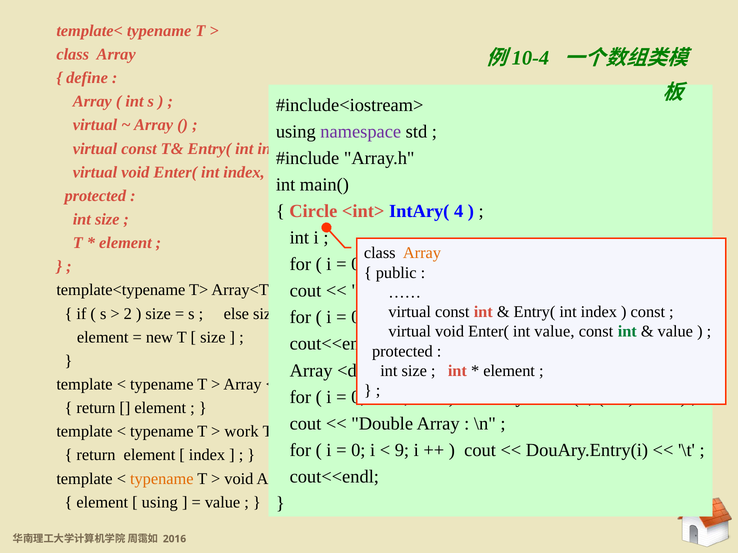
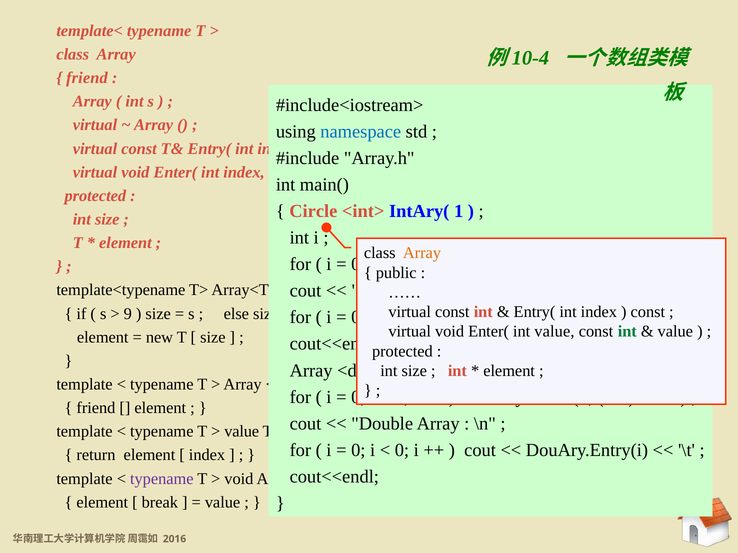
define: define -> friend (87, 78)
namespace colour: purple -> blue (361, 132)
IntAry( 4: 4 -> 1 (459, 211)
2: 2 -> 9 (128, 314)
return: return -> friend (96, 408)
work: work -> value (242, 432)
9: 9 -> 0 (402, 450)
typename colour: orange -> purple (162, 479)
using: using -> break (160, 503)
